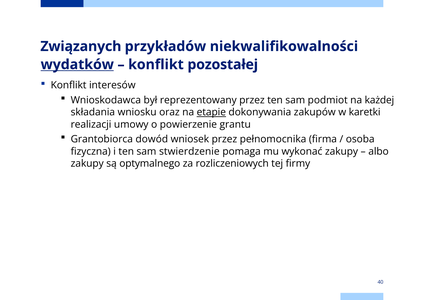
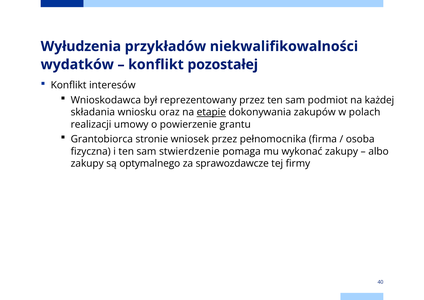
Związanych: Związanych -> Wyłudzenia (81, 46)
wydatków underline: present -> none (77, 64)
karetki: karetki -> polach (365, 112)
dowód: dowód -> stronie (152, 139)
rozliczeniowych: rozliczeniowych -> sprawozdawcze (232, 163)
